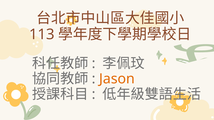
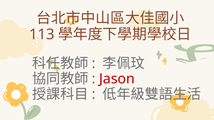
Jason colour: orange -> red (117, 79)
